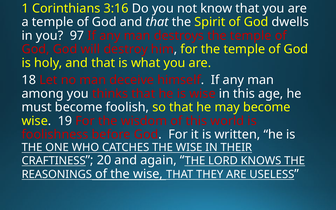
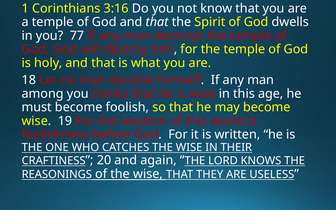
97: 97 -> 77 (77, 36)
